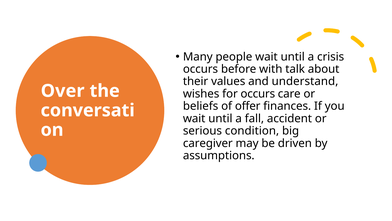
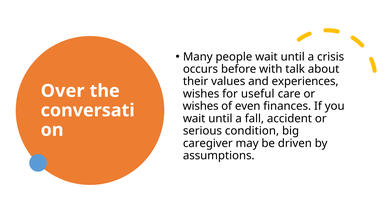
understand: understand -> experiences (305, 81)
for occurs: occurs -> useful (258, 94)
beliefs: beliefs -> wishes (201, 106)
offer: offer -> even (248, 106)
